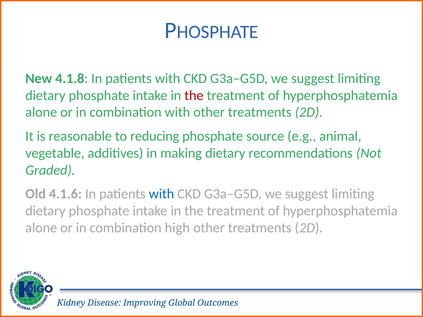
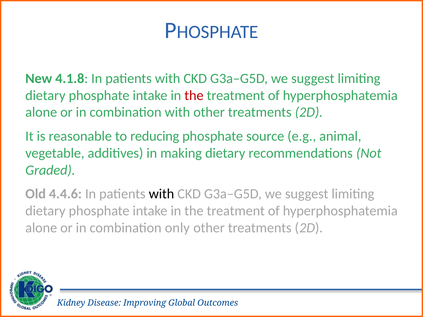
4.1.6: 4.1.6 -> 4.4.6 (65, 194)
with colour: blue -> black (162, 194)
high: high -> only (177, 228)
